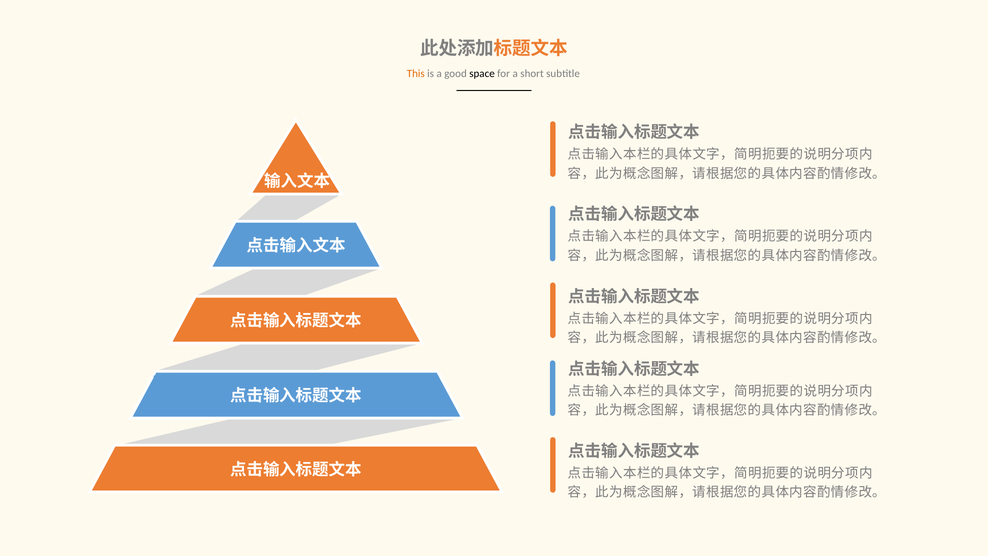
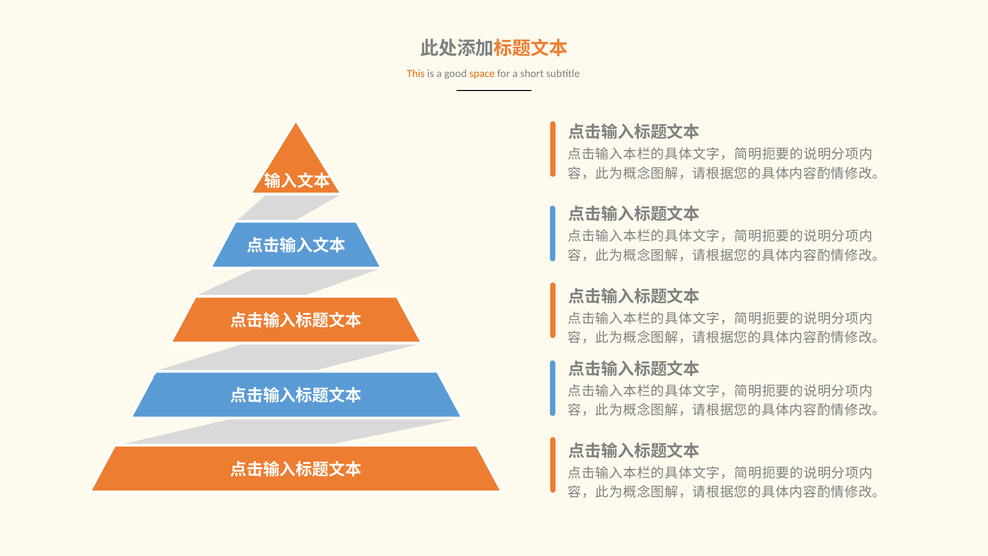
space colour: black -> orange (482, 74)
